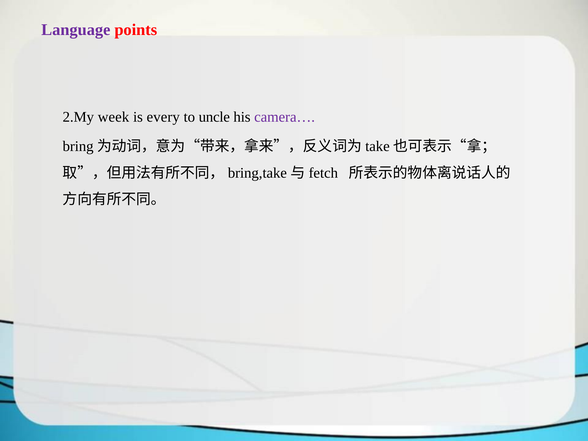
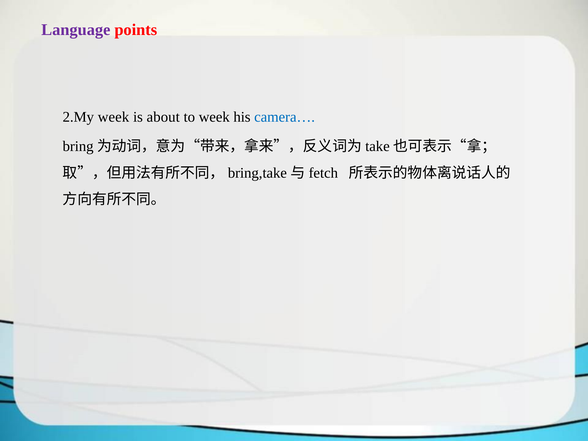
every: every -> about (163, 117)
to uncle: uncle -> week (214, 117)
camera… colour: purple -> blue (285, 117)
